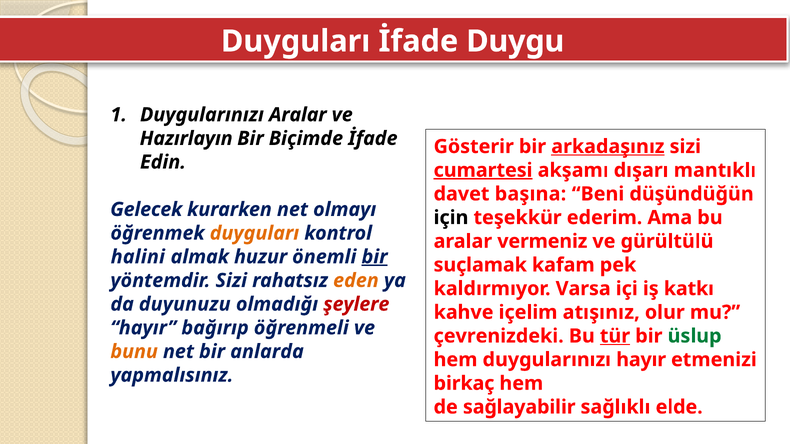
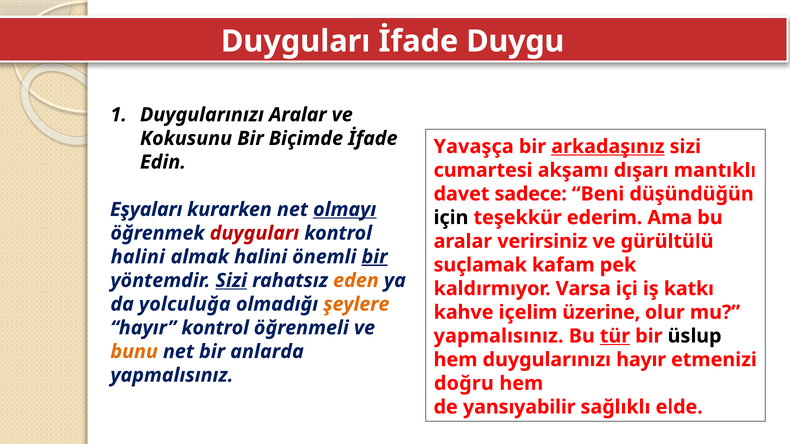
Hazırlayın: Hazırlayın -> Kokusunu (186, 139)
Gösterir: Gösterir -> Yavaşça (474, 147)
cumartesi underline: present -> none (483, 170)
başına: başına -> sadece (531, 194)
Gelecek: Gelecek -> Eşyaları (146, 210)
olmayı underline: none -> present (345, 210)
duyguları colour: orange -> red (254, 233)
vermeniz: vermeniz -> verirsiniz (542, 241)
almak huzur: huzur -> halini (261, 257)
Sizi underline: none -> present (231, 281)
duyunuzu: duyunuzu -> yolculuğa (185, 304)
şeylere colour: red -> orange (356, 304)
atışınız: atışınız -> üzerine (601, 313)
hayır bağırıp: bağırıp -> kontrol (215, 328)
çevrenizdeki: çevrenizdeki -> yapmalısınız (499, 336)
üslup colour: green -> black (695, 336)
birkaç: birkaç -> doğru (464, 384)
sağlayabilir: sağlayabilir -> yansıyabilir (519, 407)
